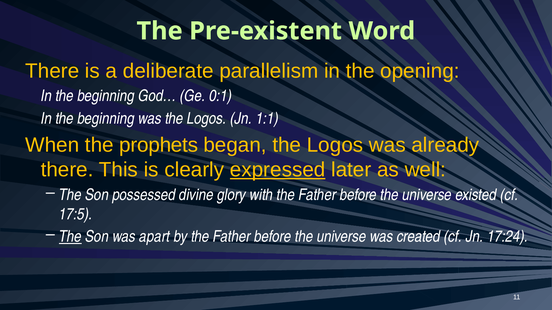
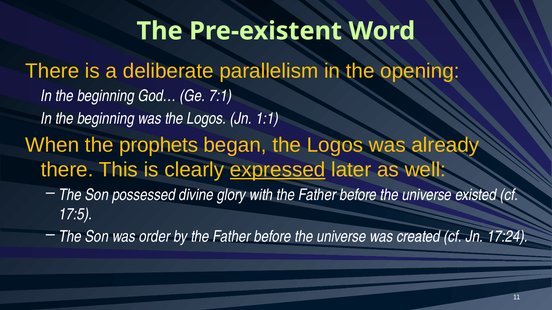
0:1: 0:1 -> 7:1 (221, 96)
The underline: present -> none (70, 237)
apart: apart -> order (155, 237)
